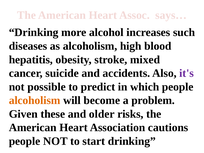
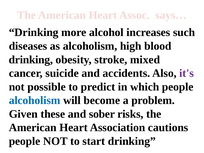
hepatitis: hepatitis -> drinking (31, 60)
alcoholism colour: orange -> blue (35, 100)
older: older -> sober (102, 114)
